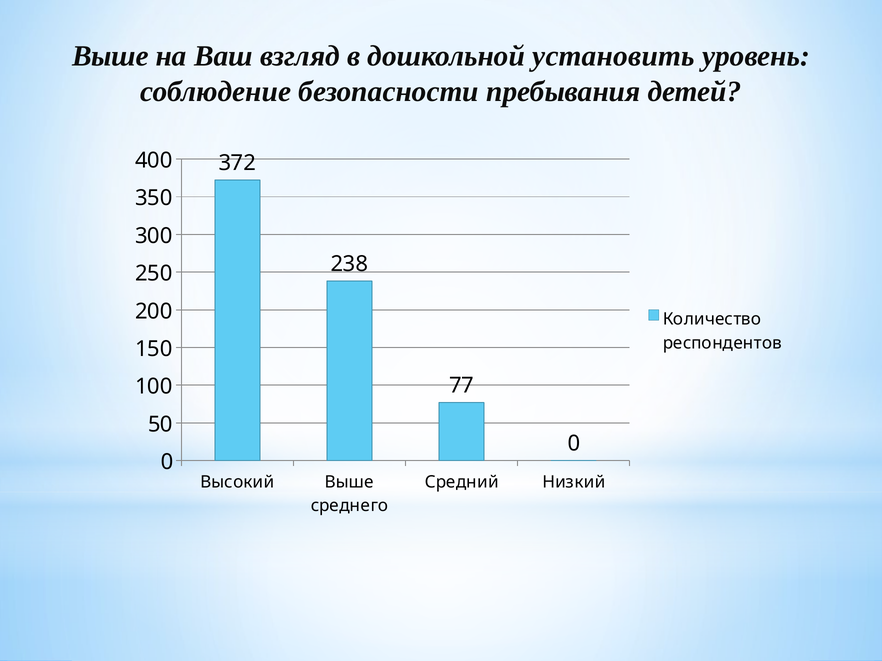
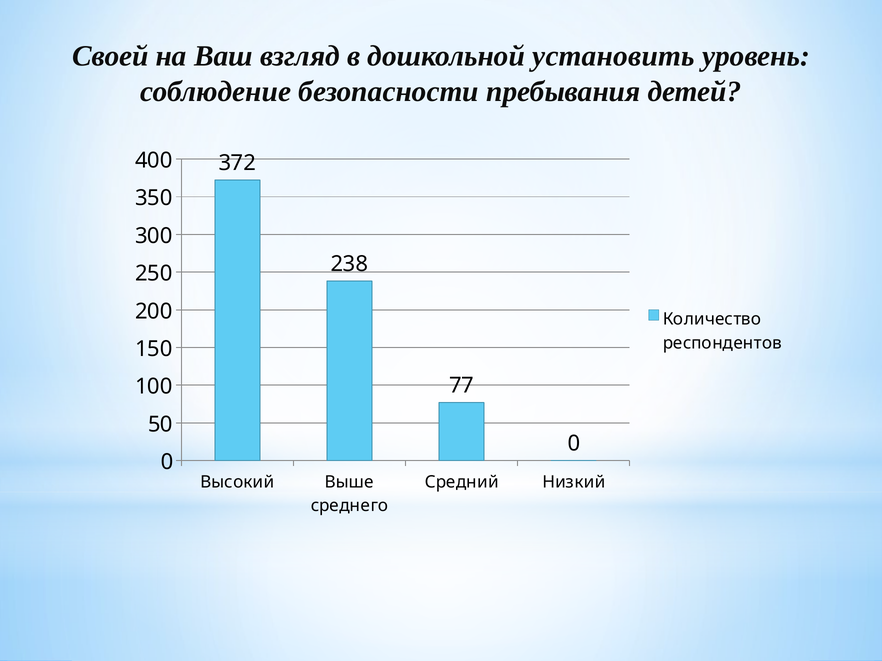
Выше: Выше -> Своей (110, 56)
